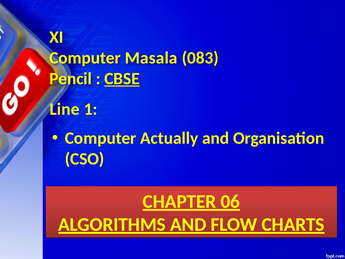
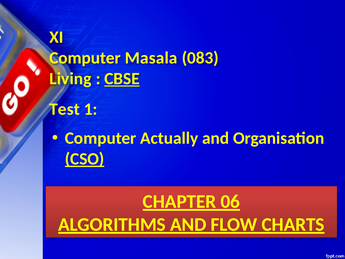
Pencil: Pencil -> Living (70, 78)
Line: Line -> Test (65, 109)
CSO underline: none -> present (85, 159)
